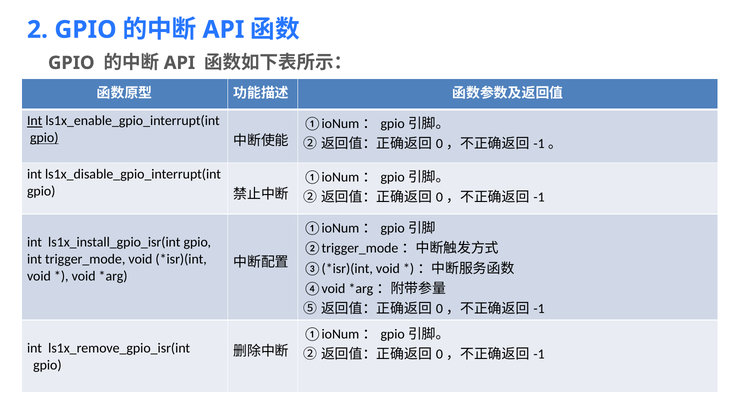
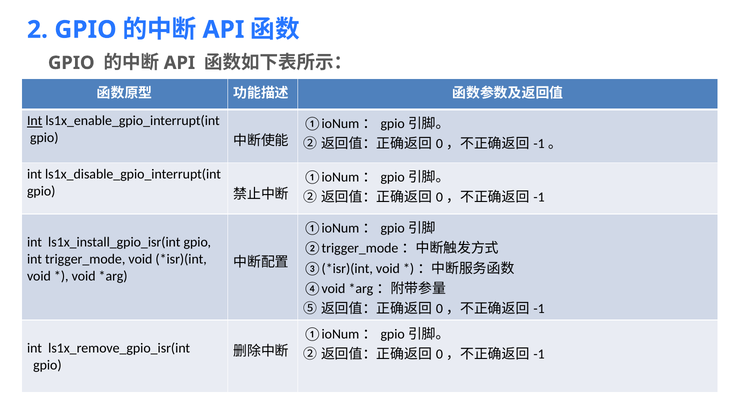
gpio underline: present -> none (44, 138)
